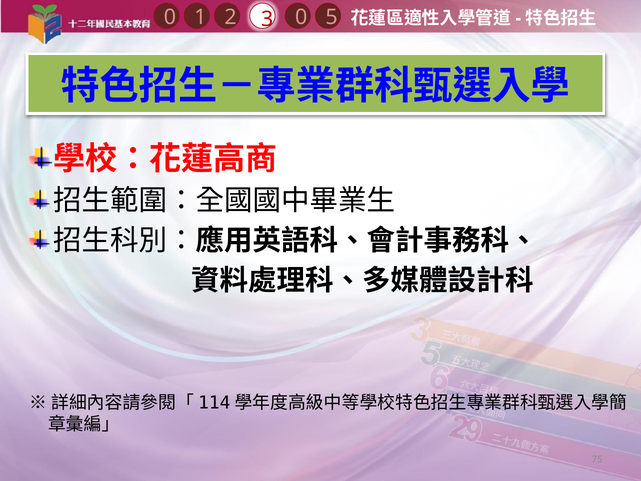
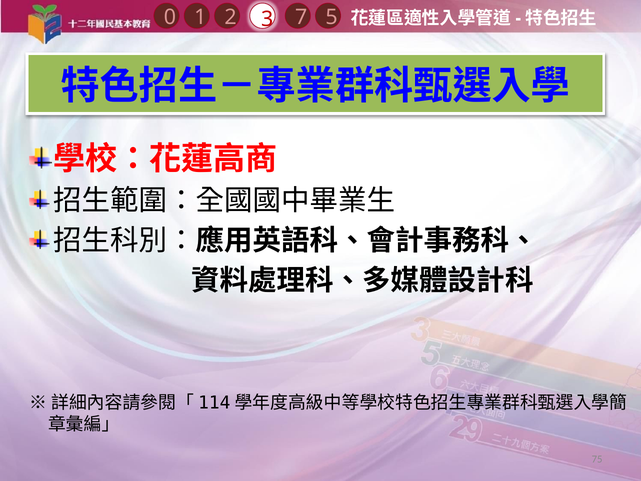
1 0: 0 -> 7 (301, 17)
